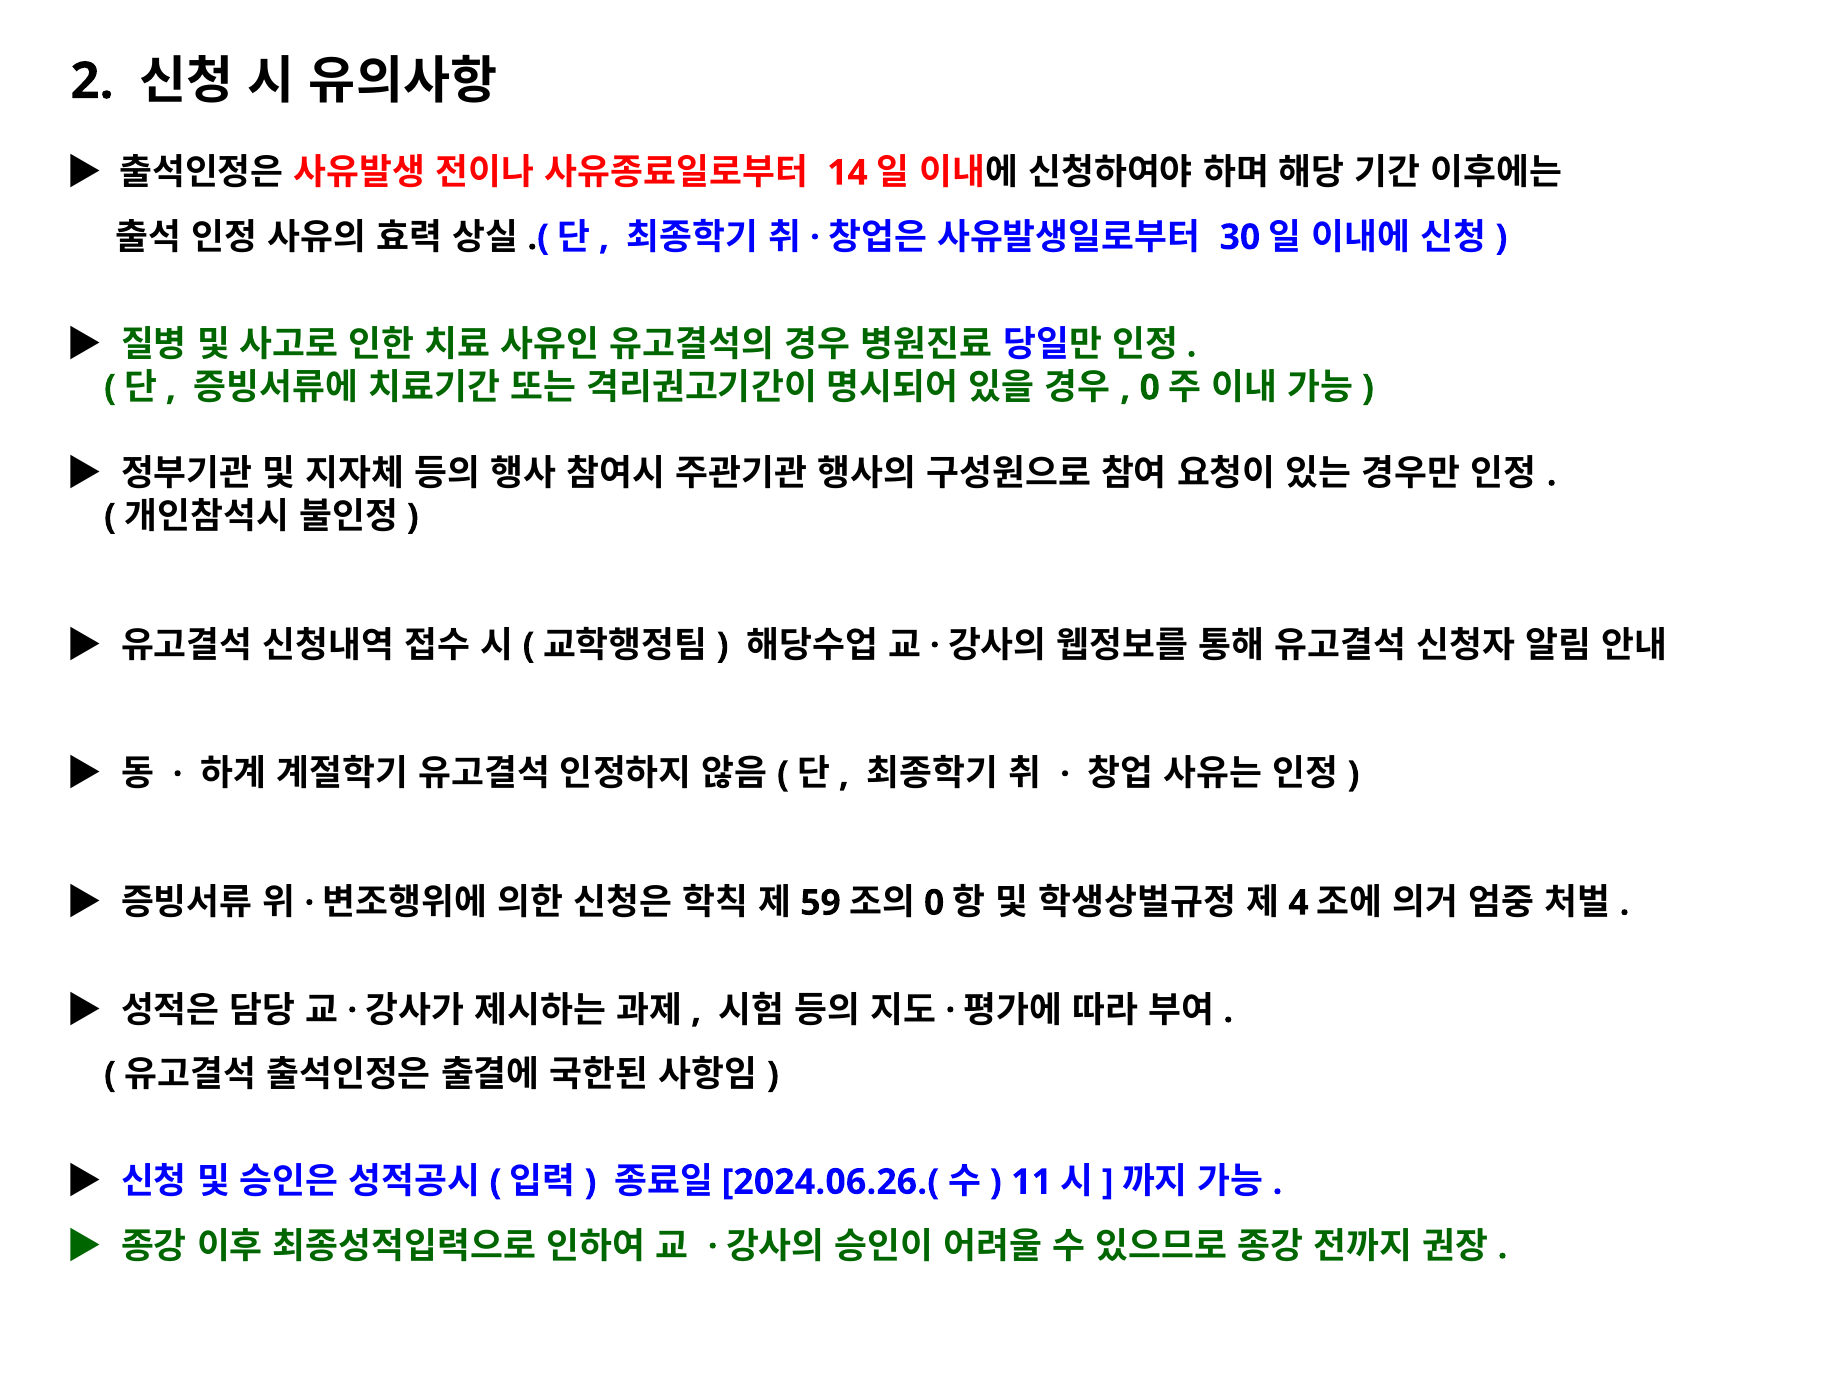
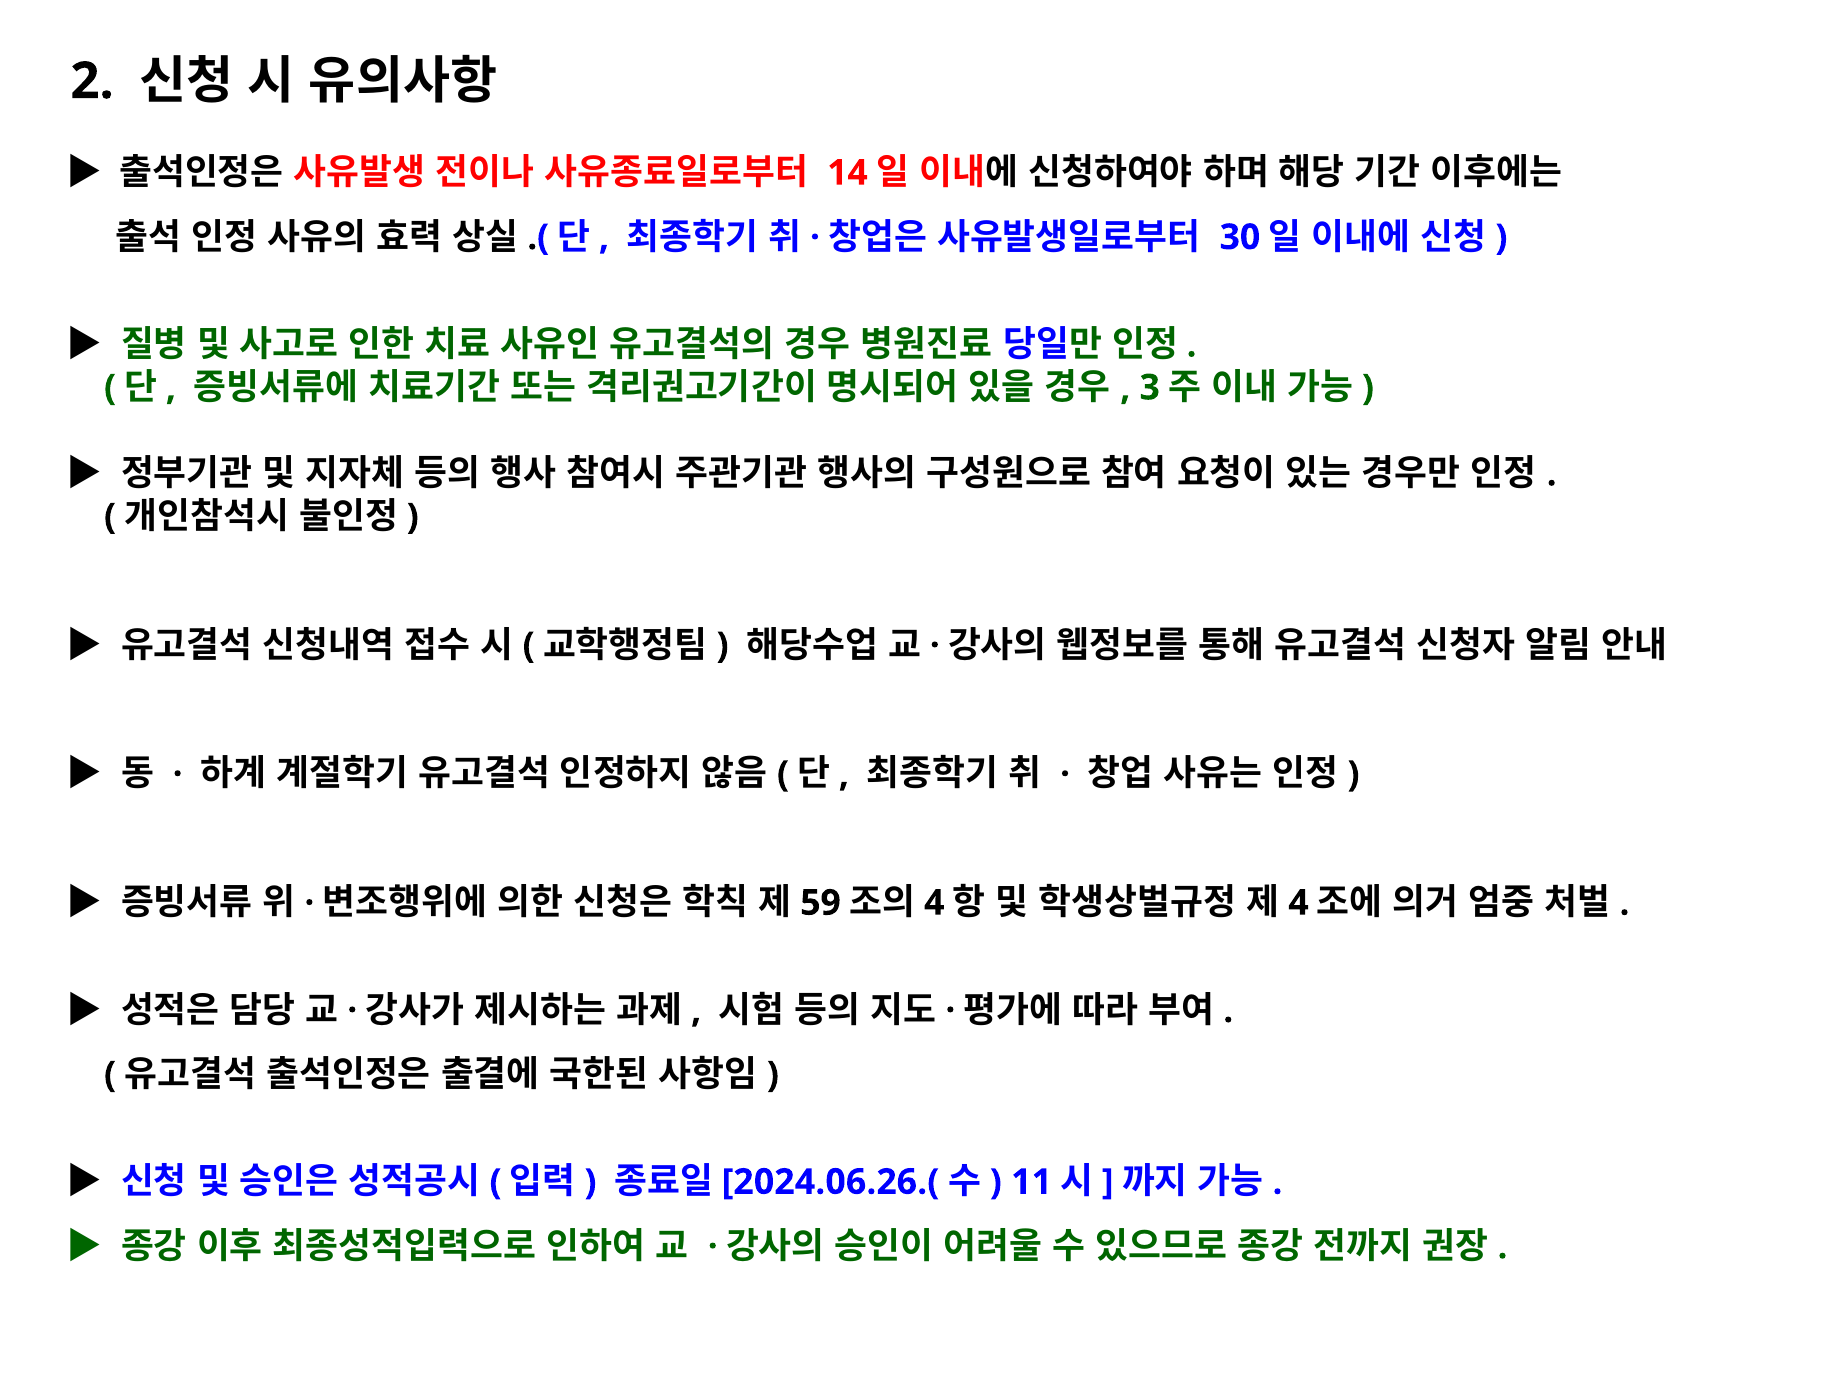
0: 0 -> 3 (1150, 387)
0: 0 -> 4 (934, 902)
